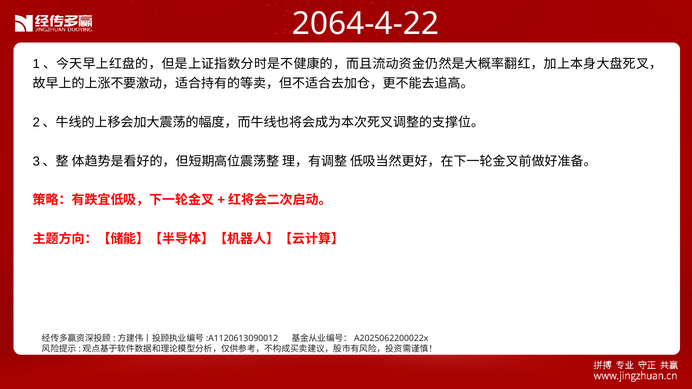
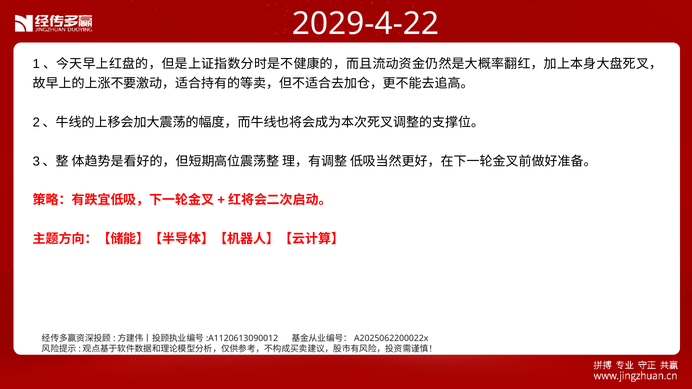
2064-4-22: 2064-4-22 -> 2029-4-22 (365, 24)
